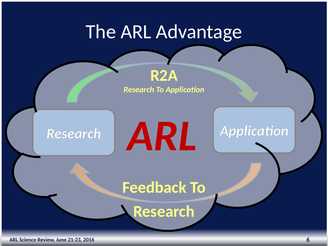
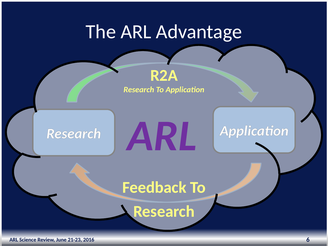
ARL colour: red -> purple (162, 136)
